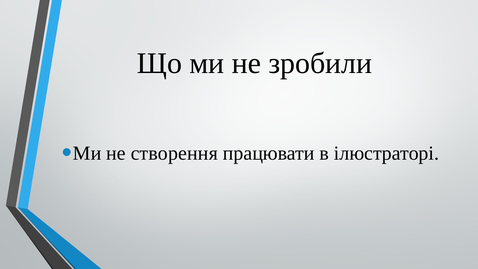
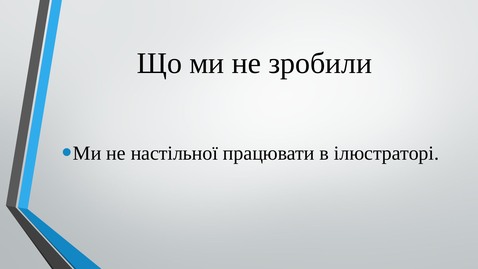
створення: створення -> настільної (174, 153)
